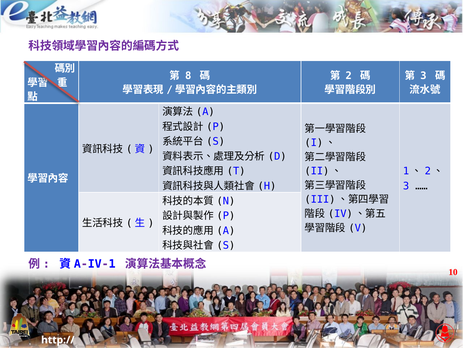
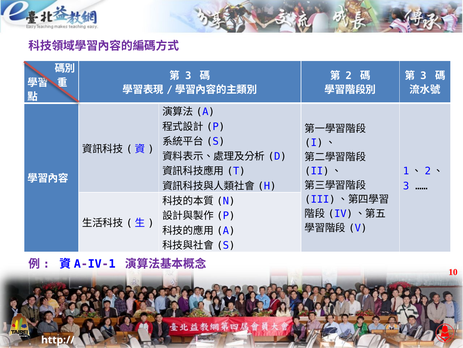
8: 8 -> 3 (188, 75)
